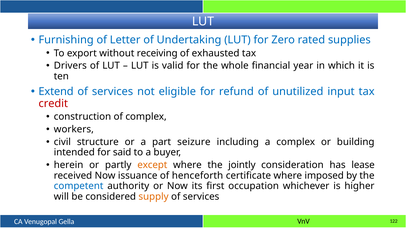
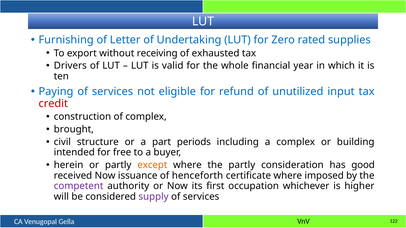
Extend: Extend -> Paying (56, 92)
workers: workers -> brought (74, 130)
seizure: seizure -> periods (194, 142)
said: said -> free (122, 153)
the jointly: jointly -> partly (242, 165)
lease: lease -> good (363, 165)
competent colour: blue -> purple (79, 186)
supply colour: orange -> purple (154, 197)
